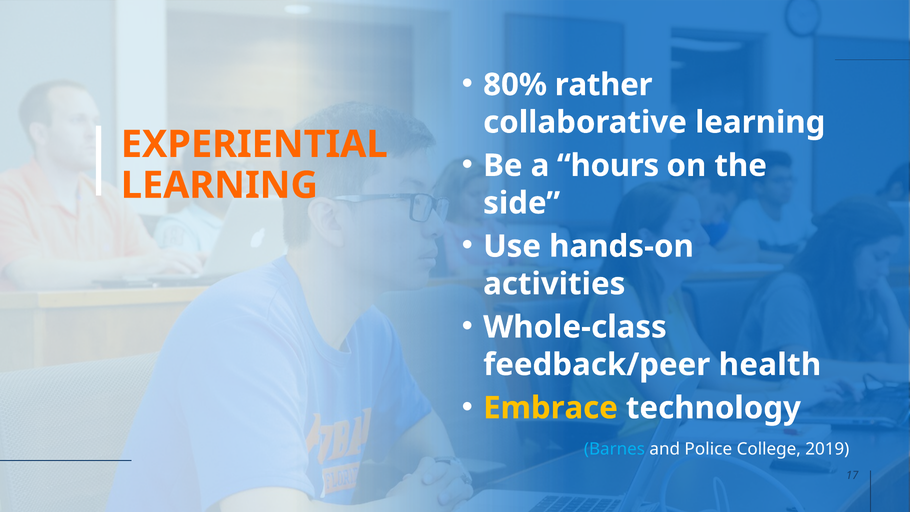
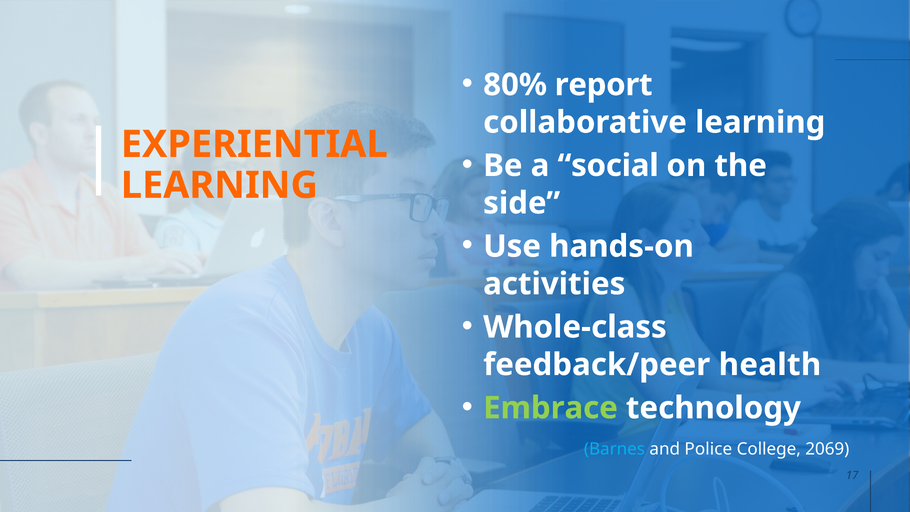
rather: rather -> report (604, 85)
hours: hours -> social (608, 166)
Embrace colour: yellow -> light green (550, 408)
2019: 2019 -> 2069 (827, 449)
